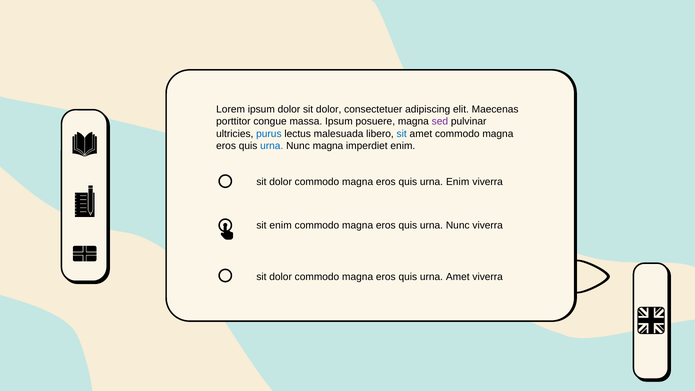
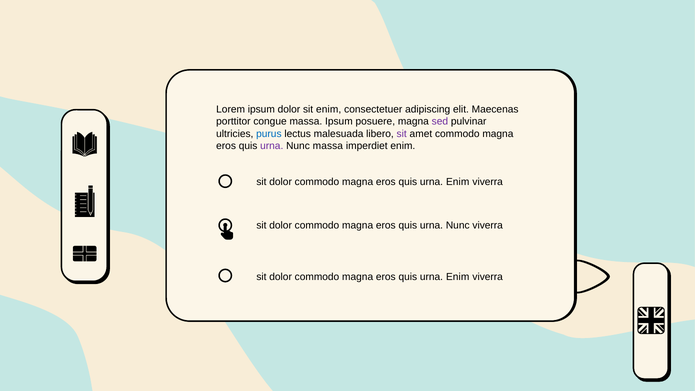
dolor sit dolor: dolor -> enim (329, 109)
sit colour: blue -> purple (402, 134)
urna colour: blue -> purple (272, 146)
Nunc magna: magna -> massa (328, 146)
enim: enim -> dolor (281, 225)
Amet: Amet -> Enim (458, 277)
